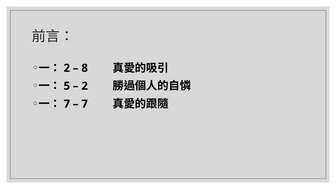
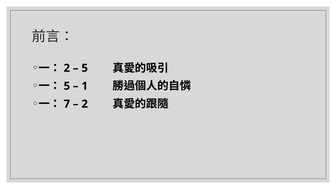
8: 8 -> 5 (85, 68)
2: 2 -> 1 (85, 86)
7: 7 -> 2 (85, 104)
